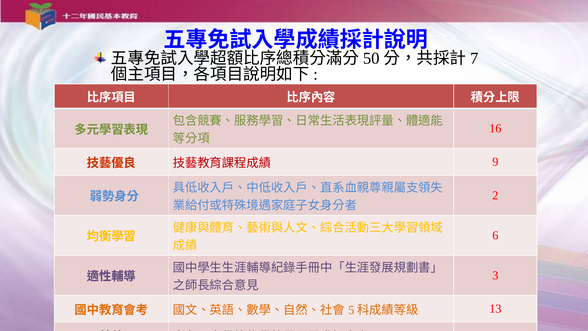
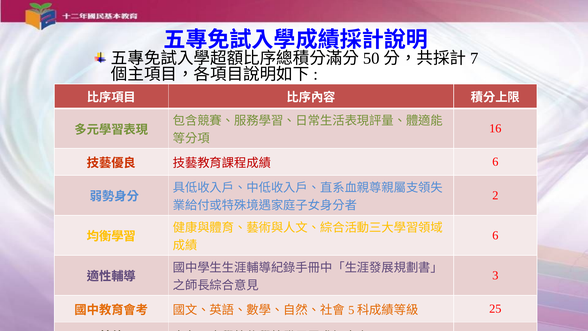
9: 9 -> 6 (495, 162)
13: 13 -> 25 (495, 309)
